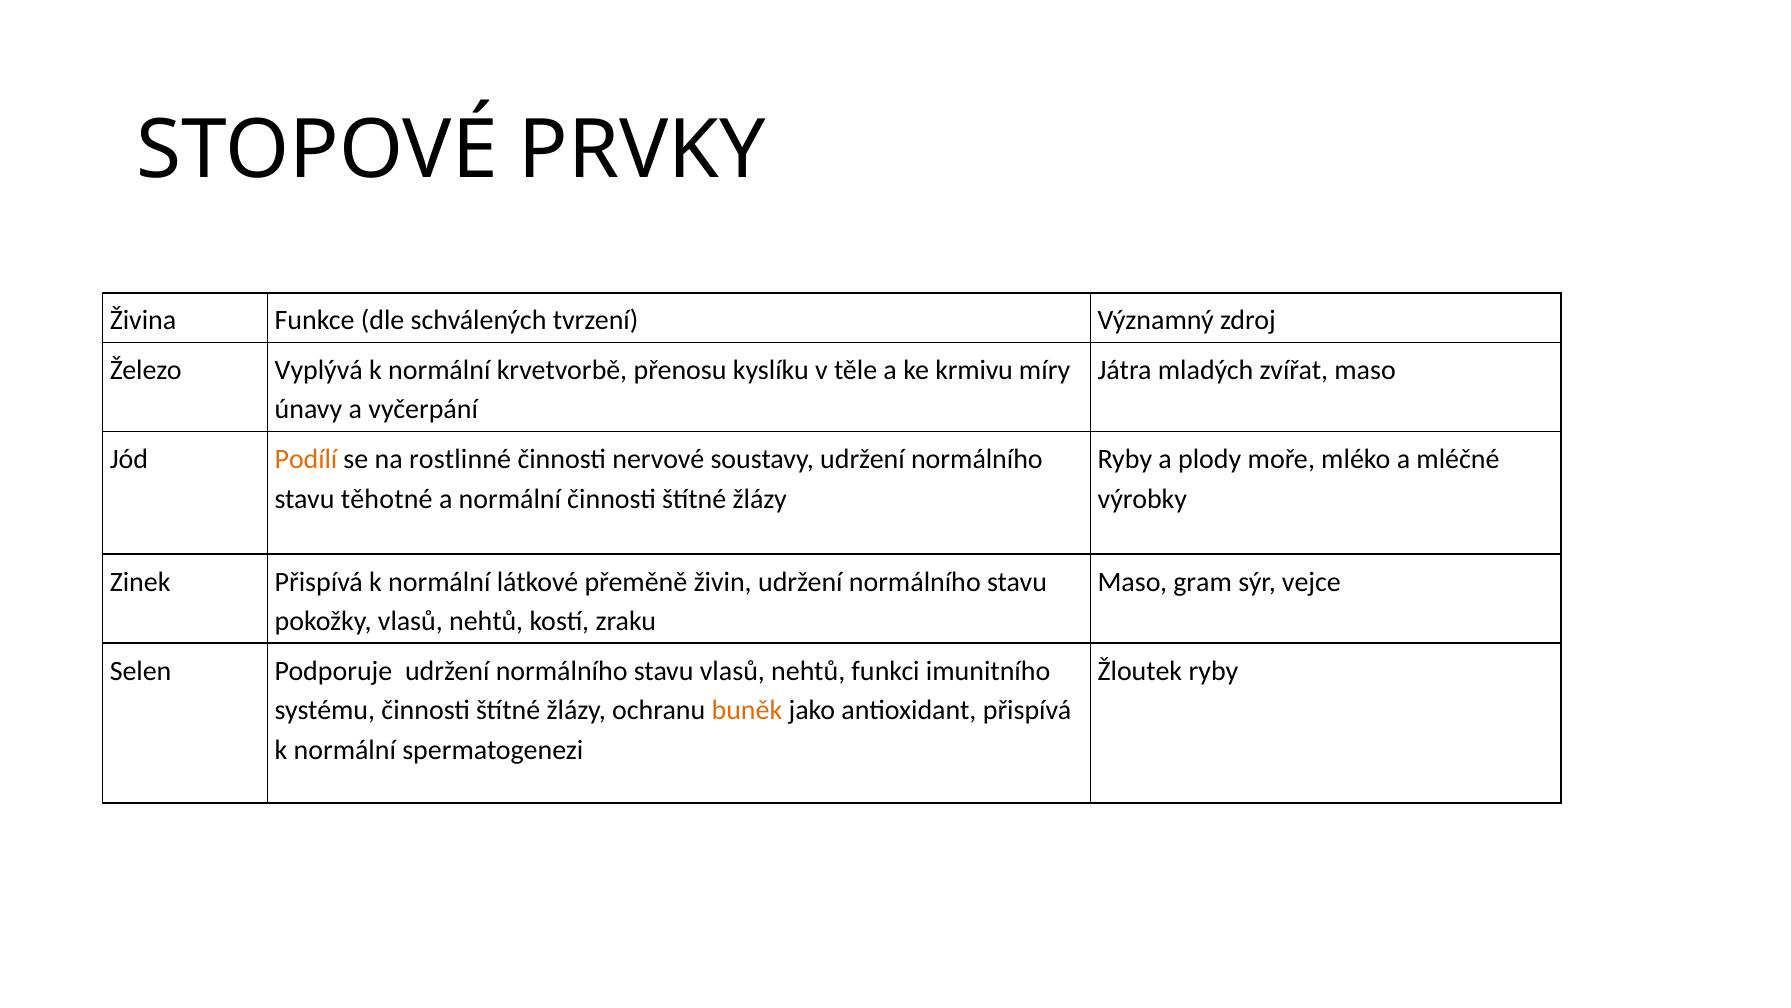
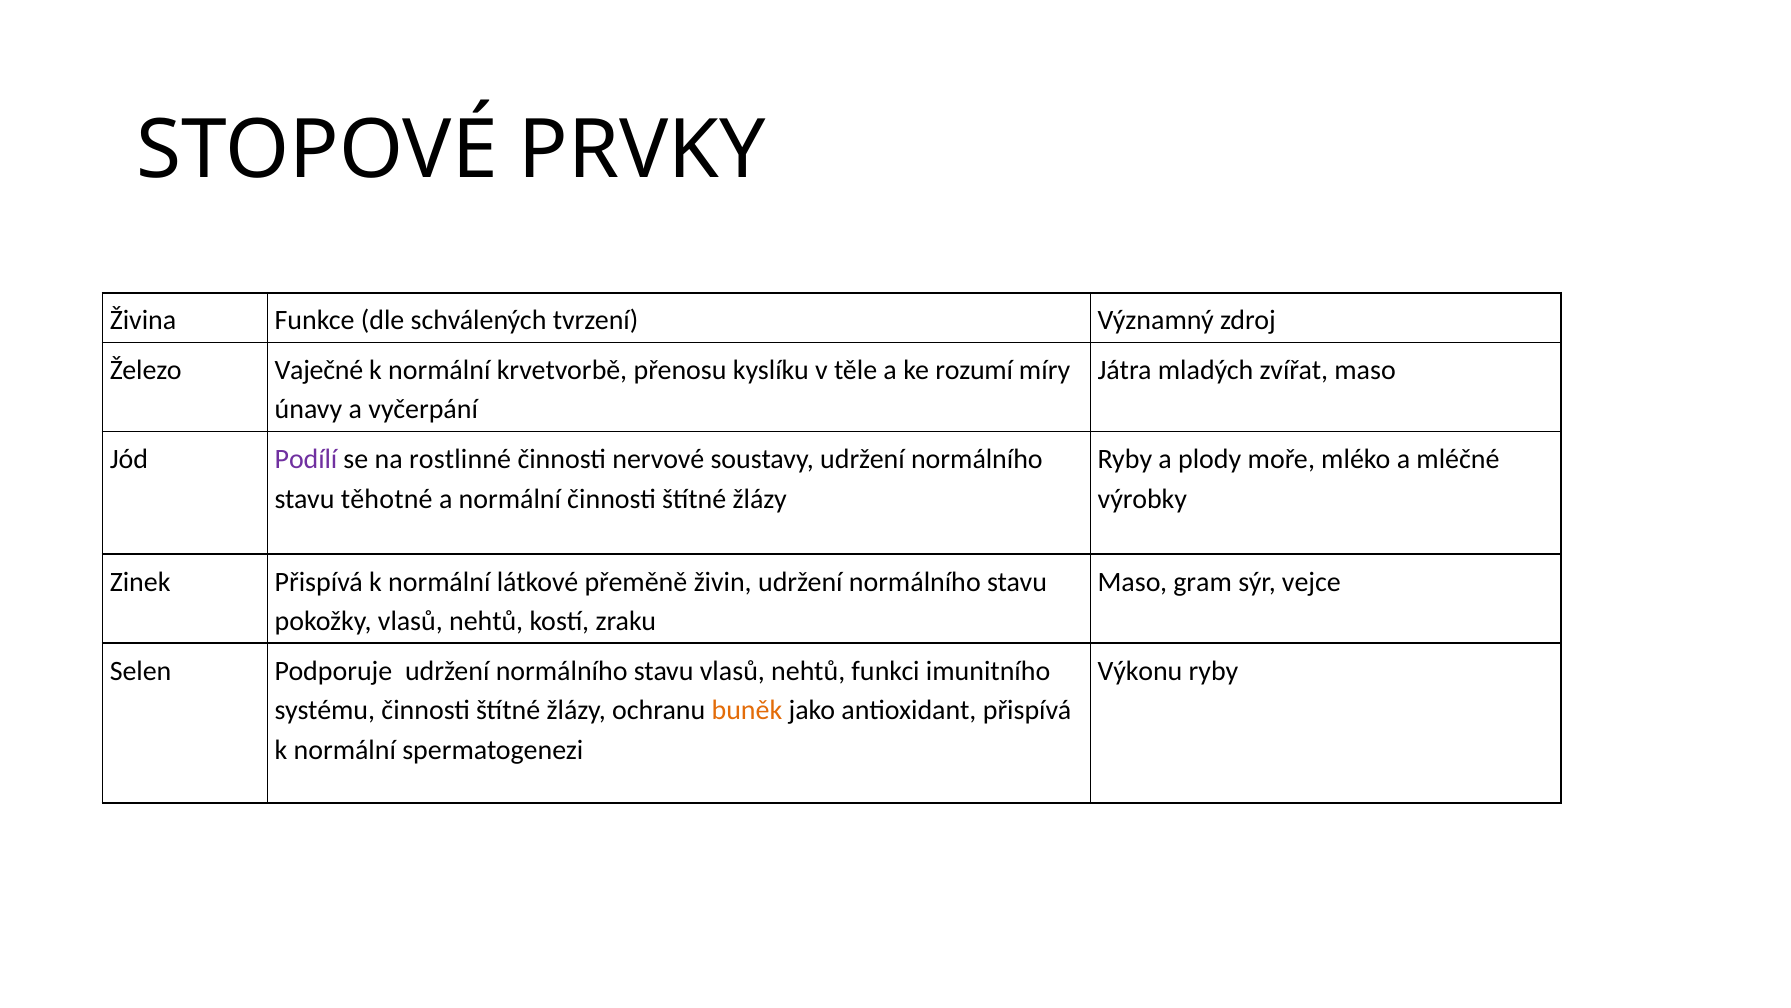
Vyplývá: Vyplývá -> Vaječné (319, 370)
krmivu: krmivu -> rozumí (974, 370)
Podílí colour: orange -> purple (306, 459)
Žloutek: Žloutek -> Výkonu (1140, 671)
